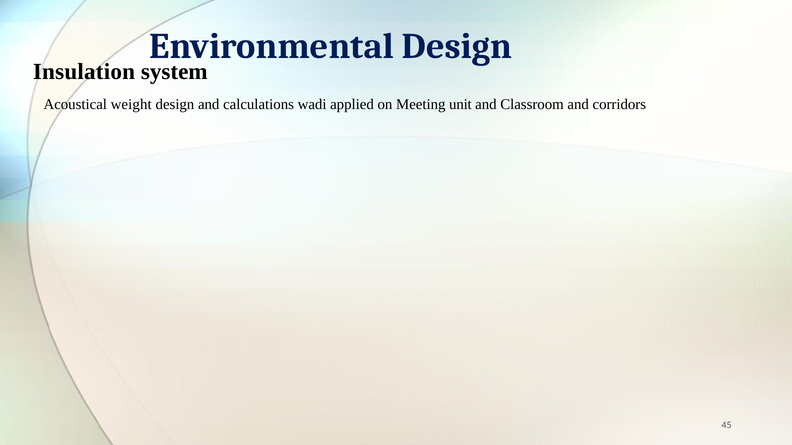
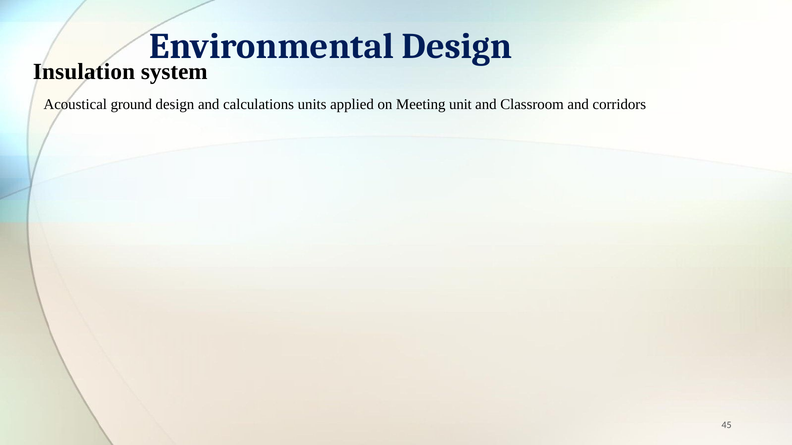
weight: weight -> ground (131, 104)
wadi: wadi -> units (312, 104)
